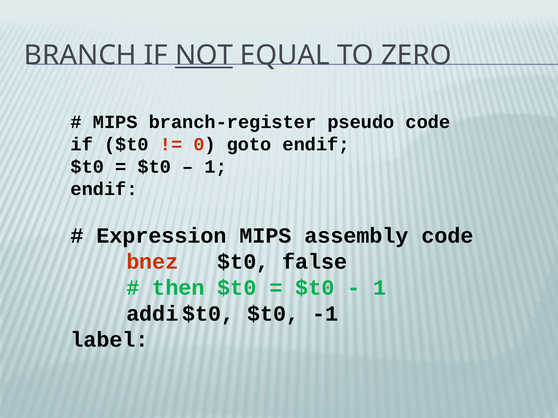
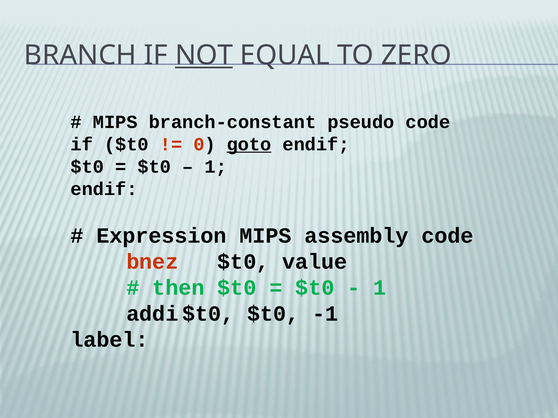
branch-register: branch-register -> branch-constant (232, 122)
goto underline: none -> present (249, 144)
false: false -> value (315, 262)
